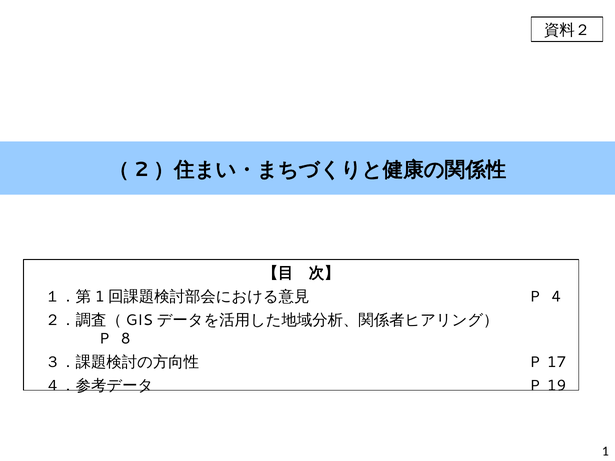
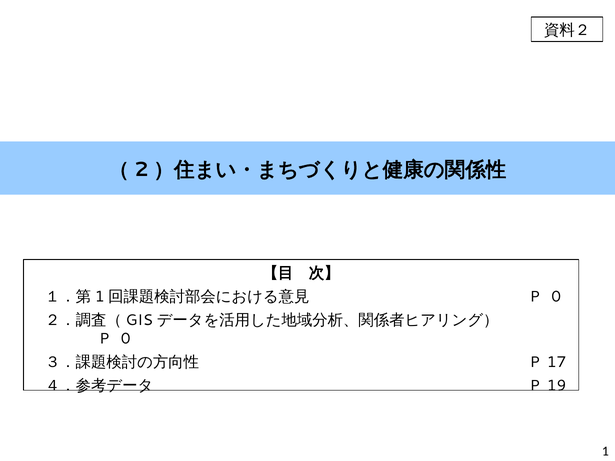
4: 4 -> 0 (556, 297)
8: 8 -> 0 (126, 339)
